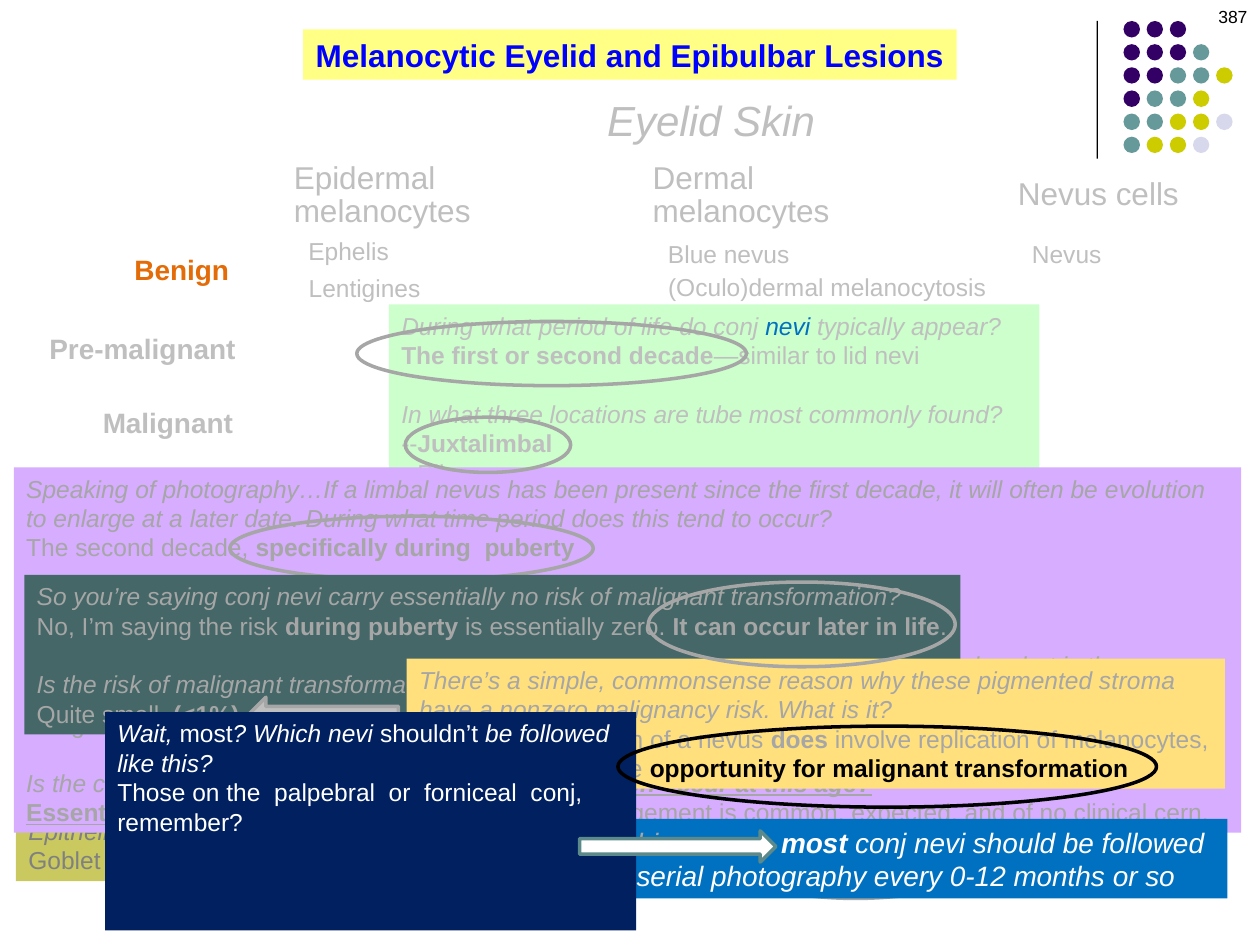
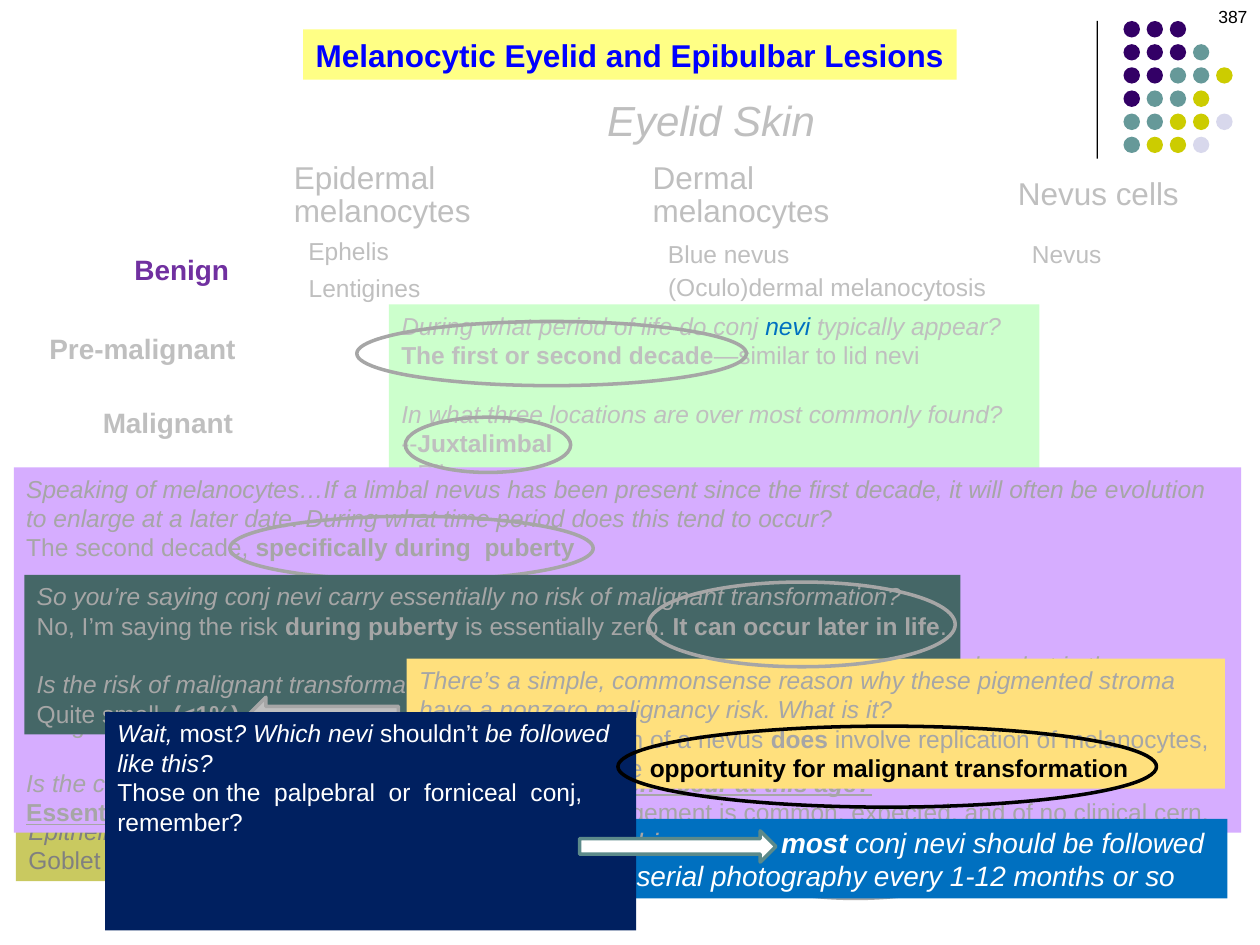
Benign colour: orange -> purple (182, 271)
tube: tube -> over (719, 415)
photography…If: photography…If -> melanocytes…If (250, 490)
0-12: 0-12 -> 1-12 (978, 877)
